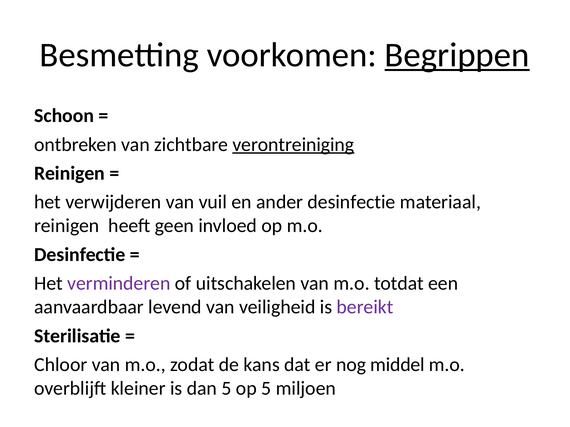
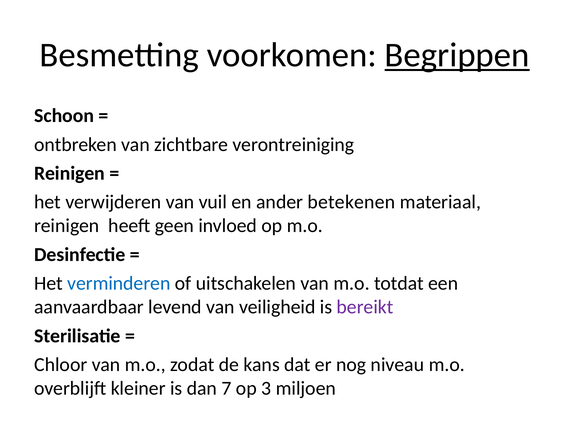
verontreiniging underline: present -> none (293, 145)
ander desinfectie: desinfectie -> betekenen (351, 202)
verminderen colour: purple -> blue (119, 284)
middel: middel -> niveau (397, 365)
dan 5: 5 -> 7 (226, 389)
op 5: 5 -> 3 (266, 389)
